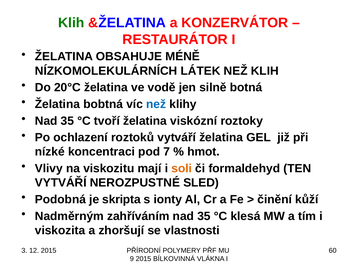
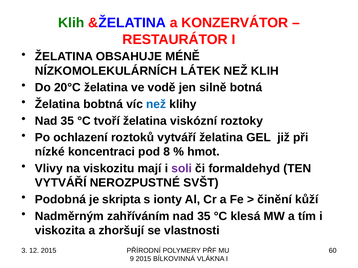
7: 7 -> 8 (167, 152)
soli colour: orange -> purple (182, 169)
SLED: SLED -> SVŠT (201, 183)
